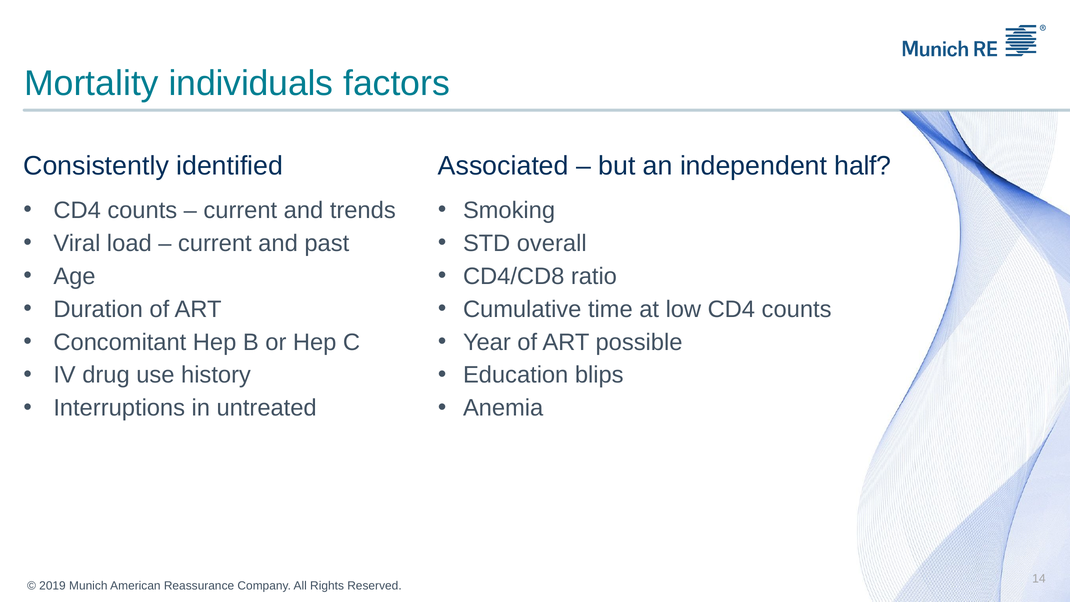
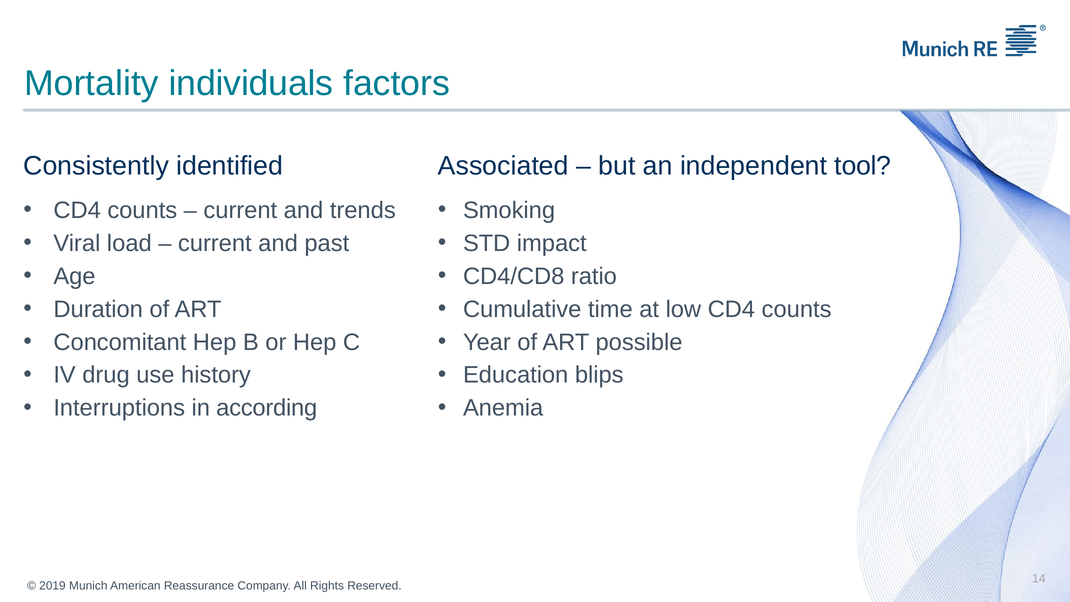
half: half -> tool (863, 166)
overall: overall -> impact (552, 243)
untreated: untreated -> according (267, 408)
